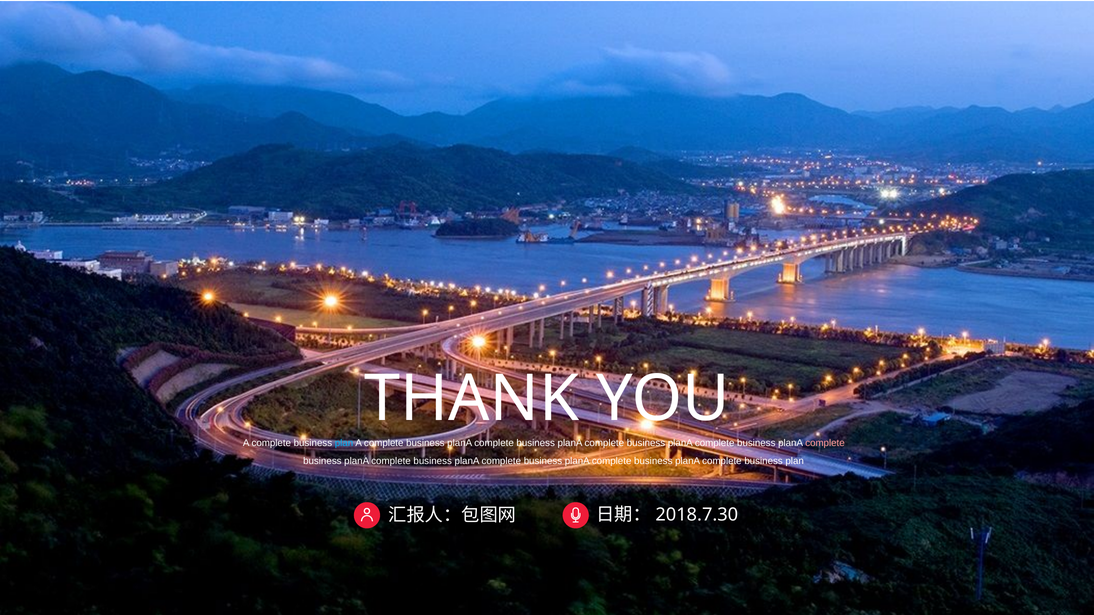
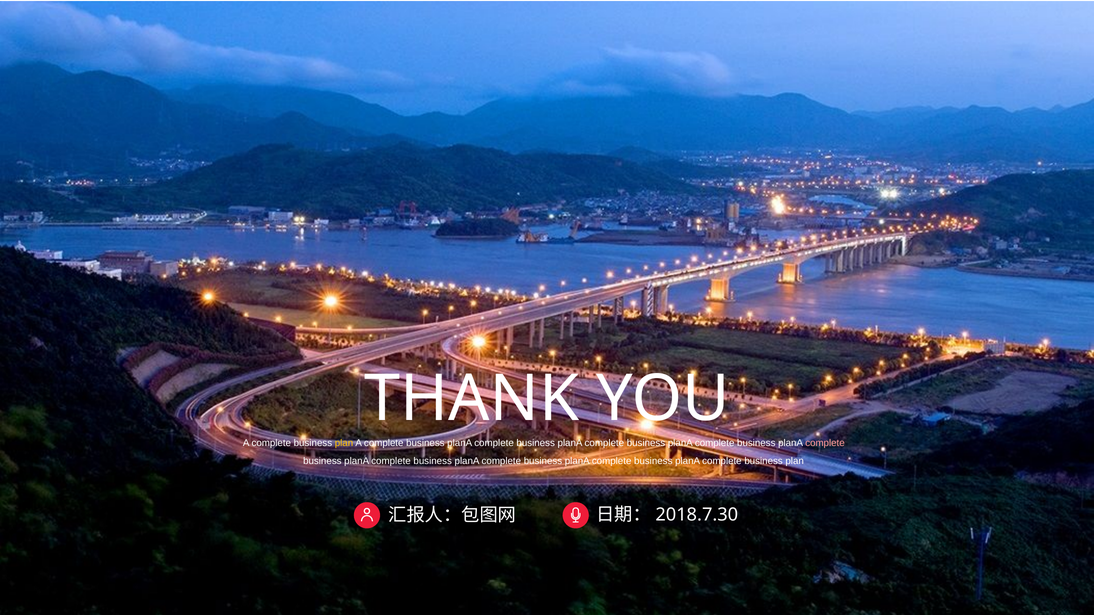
plan colour: light blue -> yellow (344, 444)
